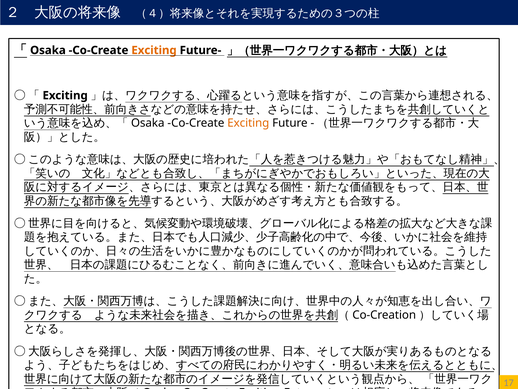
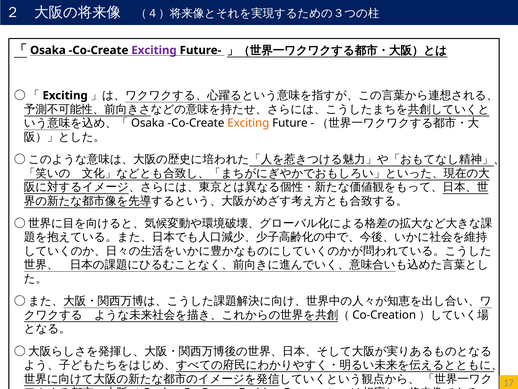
Exciting colour: orange -> purple (154, 50)
